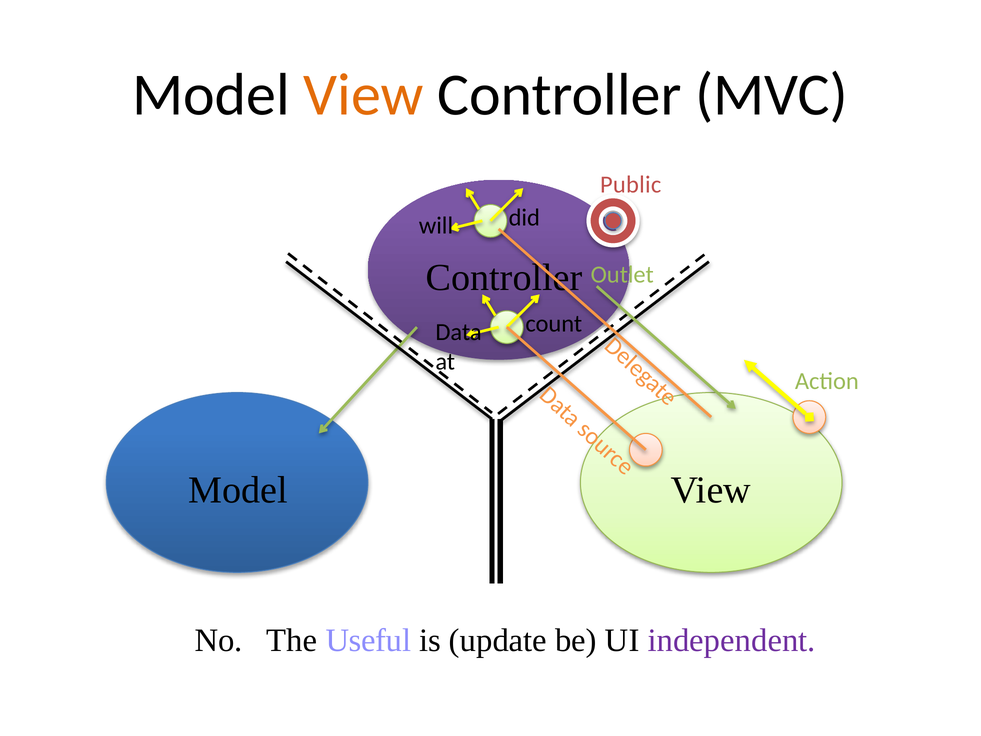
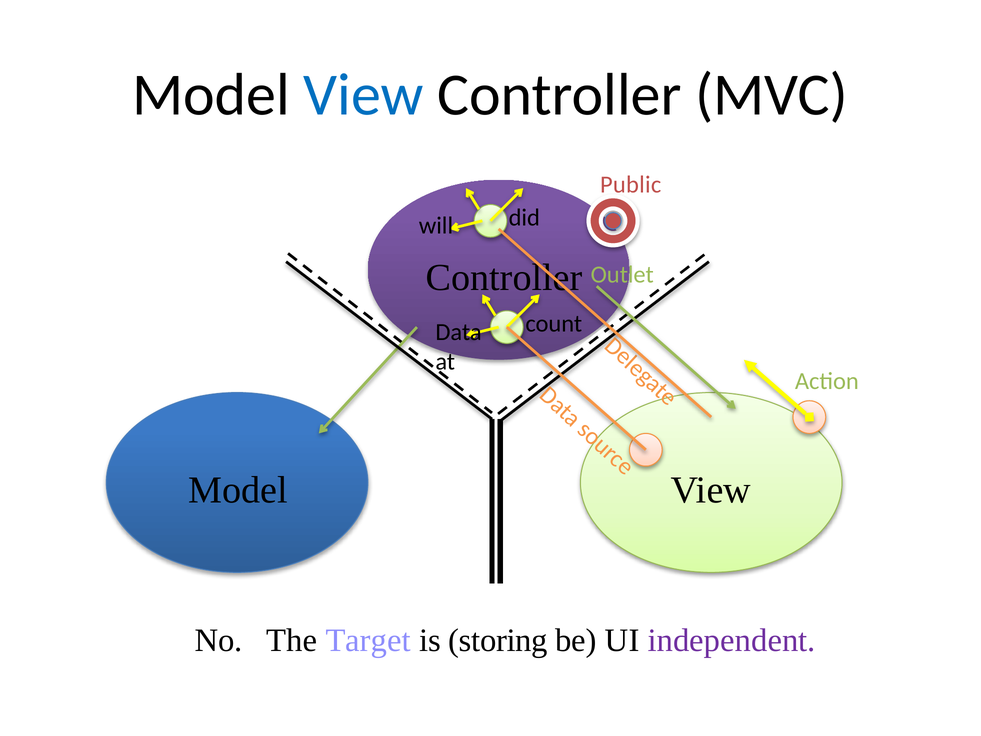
View colour: orange -> blue (364, 95)
Useful: Useful -> Target (368, 640)
update: update -> storing (498, 640)
